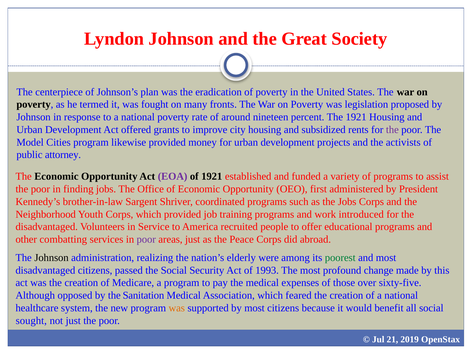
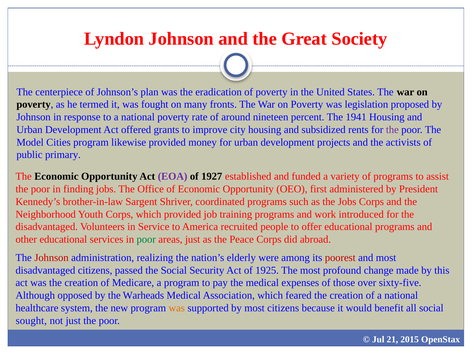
The 1921: 1921 -> 1941 (356, 117)
attorney: attorney -> primary (63, 155)
of 1921: 1921 -> 1927 (212, 177)
other combatting: combatting -> educational (63, 239)
poor colour: purple -> green (146, 239)
Johnson colour: black -> red (51, 258)
poorest colour: green -> red (340, 258)
1993: 1993 -> 1925 (267, 270)
Sanitation: Sanitation -> Warheads (143, 295)
2019: 2019 -> 2015 (410, 340)
